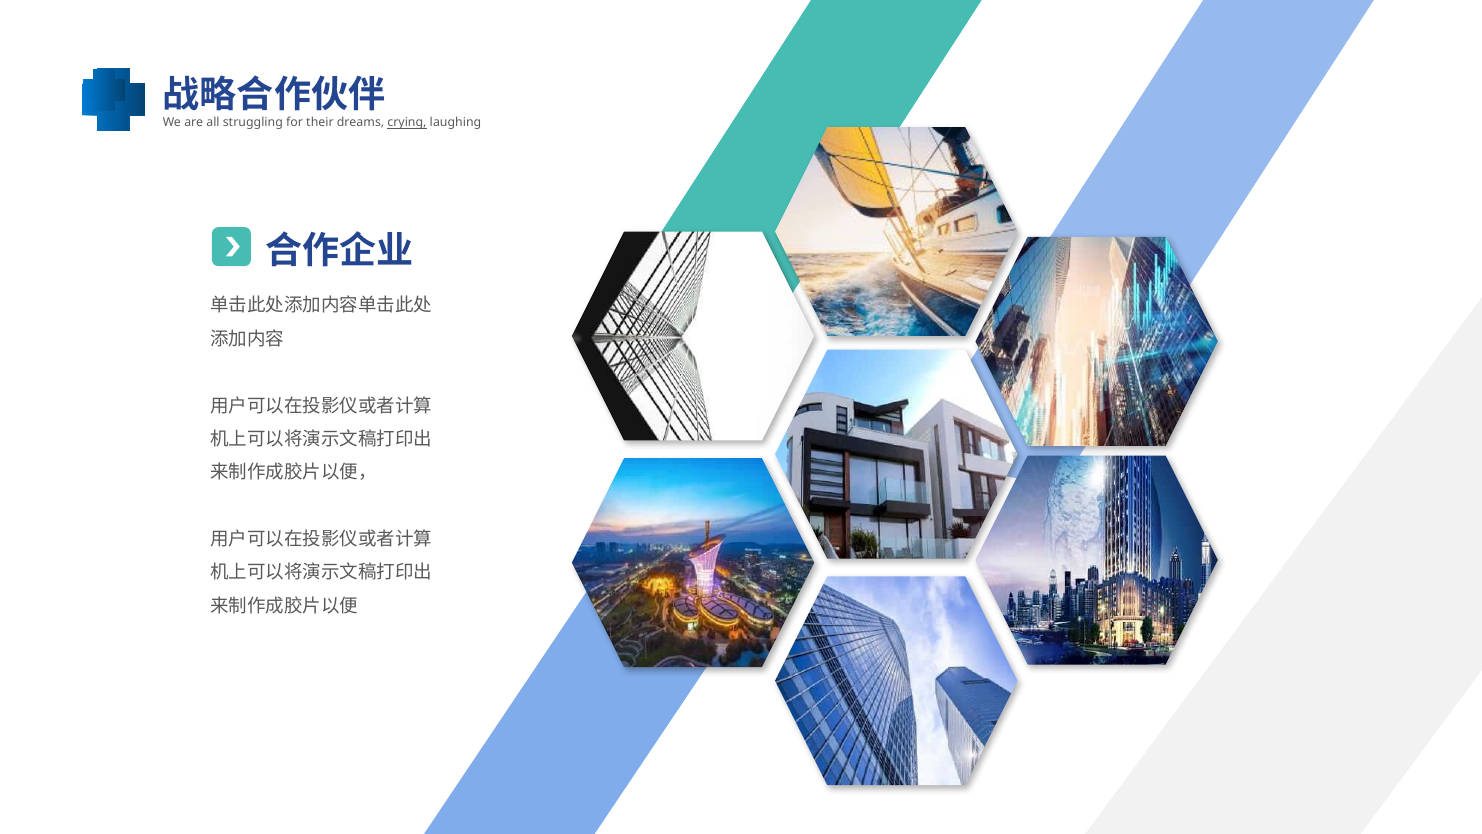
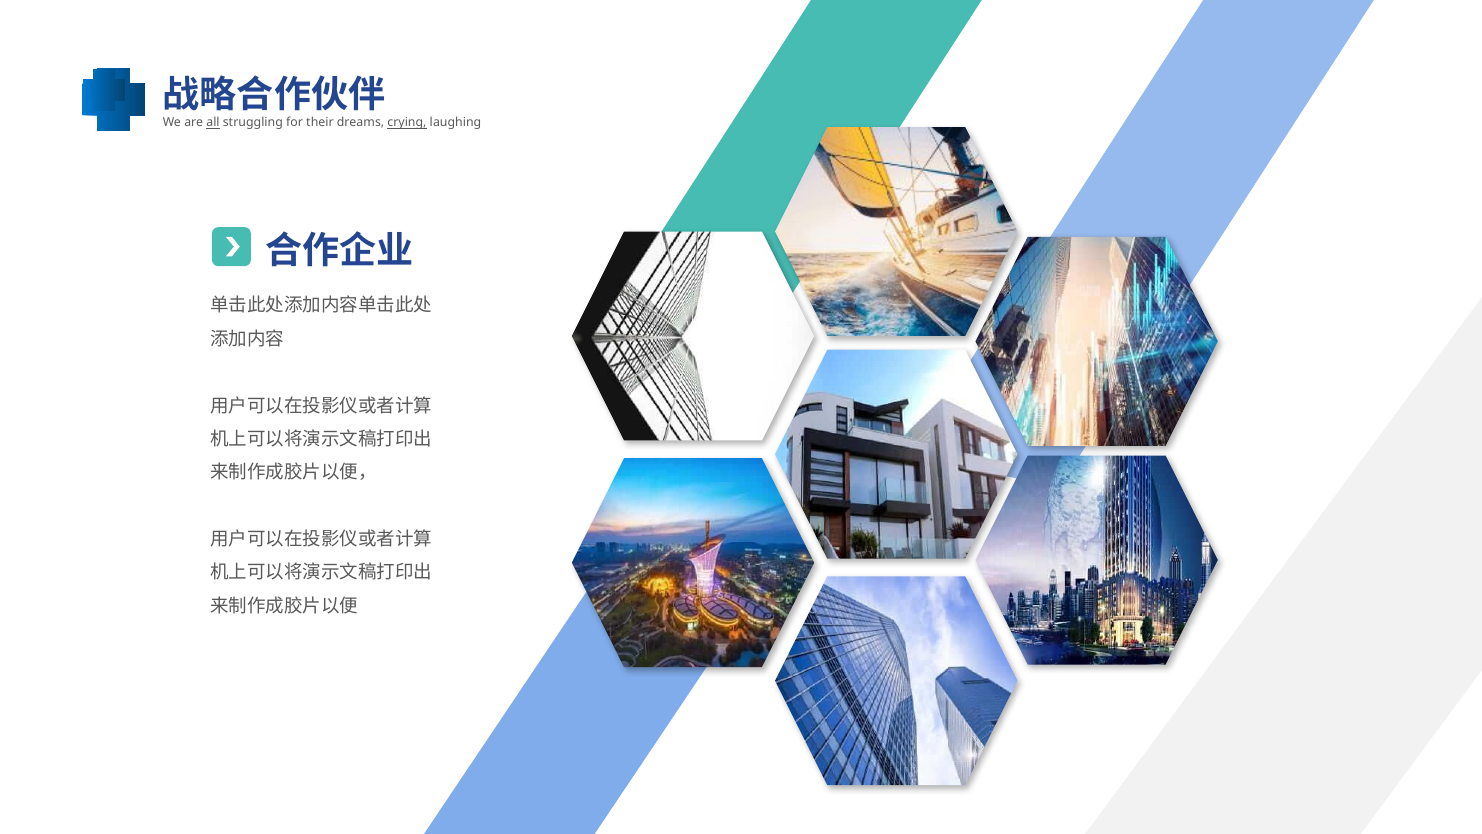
all underline: none -> present (213, 123)
